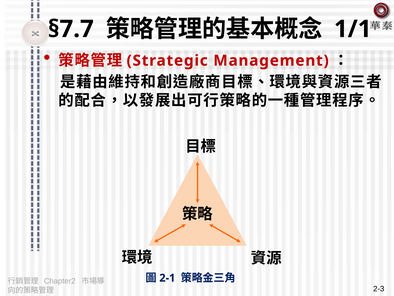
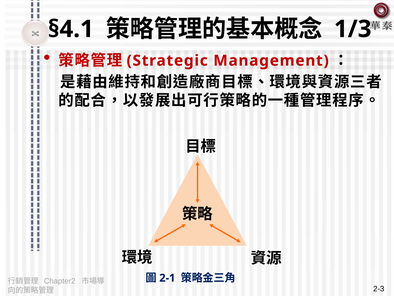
§7.7: §7.7 -> §4.1 (71, 29)
1/1: 1/1 -> 1/3 (353, 29)
